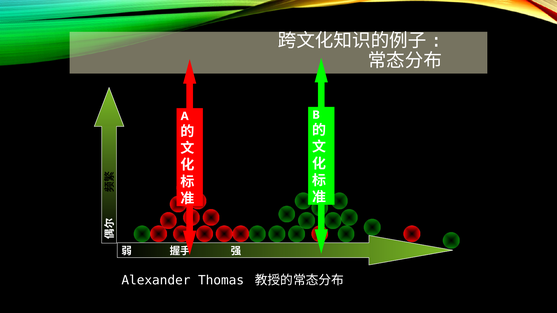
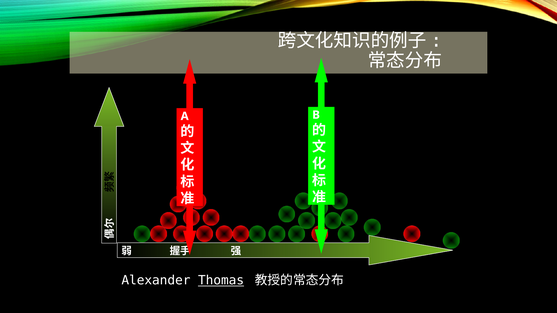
Thomas underline: none -> present (221, 281)
